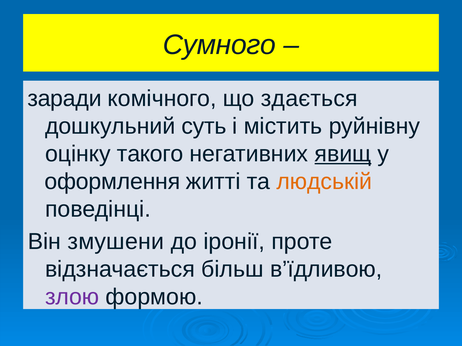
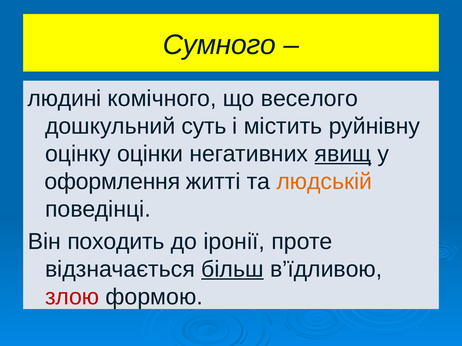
заради: заради -> людині (65, 99)
здається: здається -> веселого (309, 99)
такого: такого -> оцінки (150, 154)
змушени: змушени -> походить (116, 242)
більш underline: none -> present (232, 270)
злою colour: purple -> red (72, 297)
